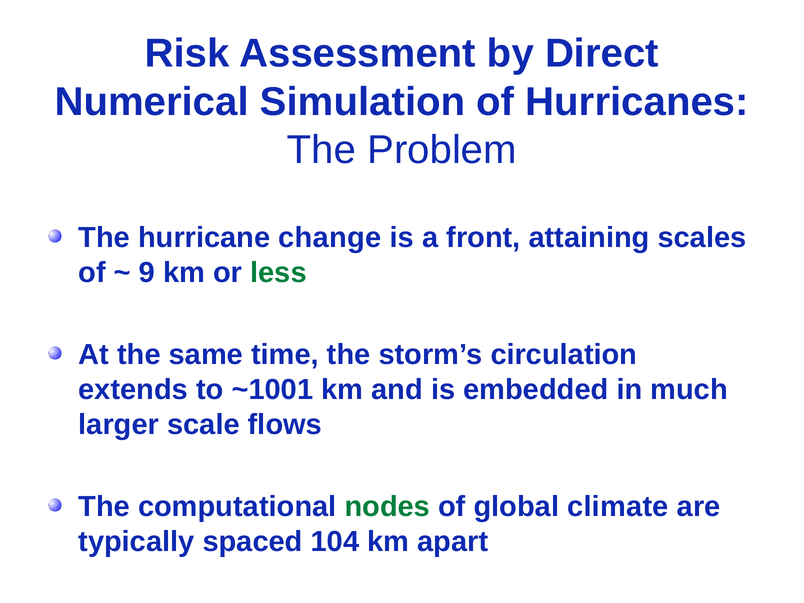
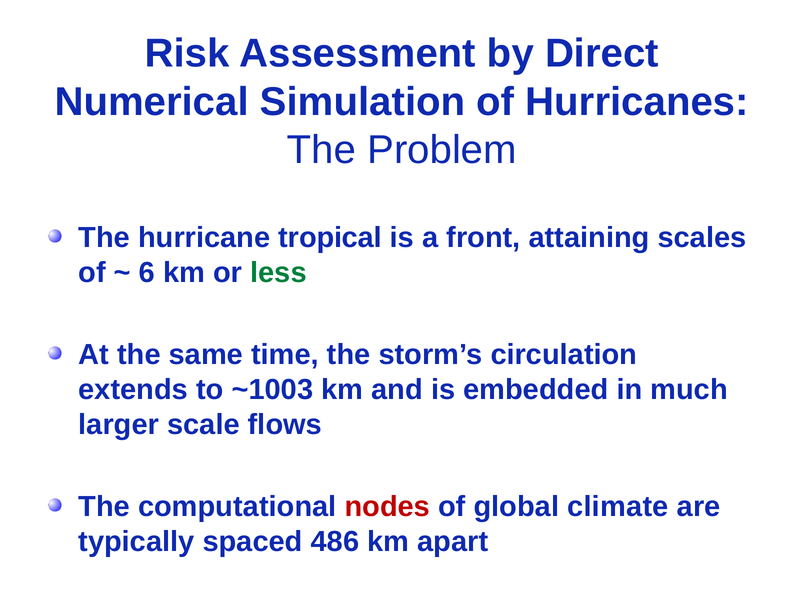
change: change -> tropical (330, 238)
9: 9 -> 6 (147, 273)
~1001: ~1001 -> ~1003 (272, 390)
nodes colour: green -> red (387, 507)
104: 104 -> 486 (335, 541)
